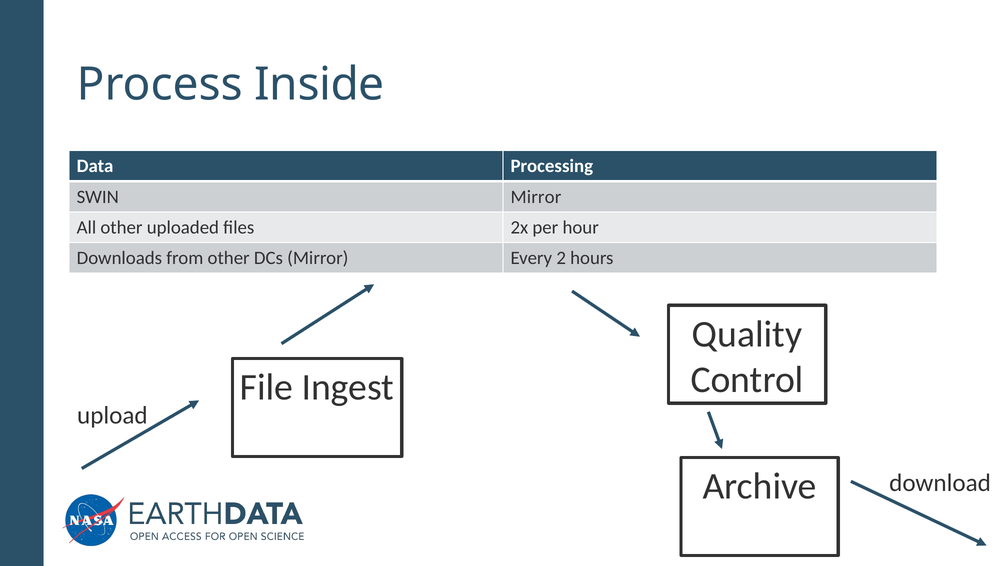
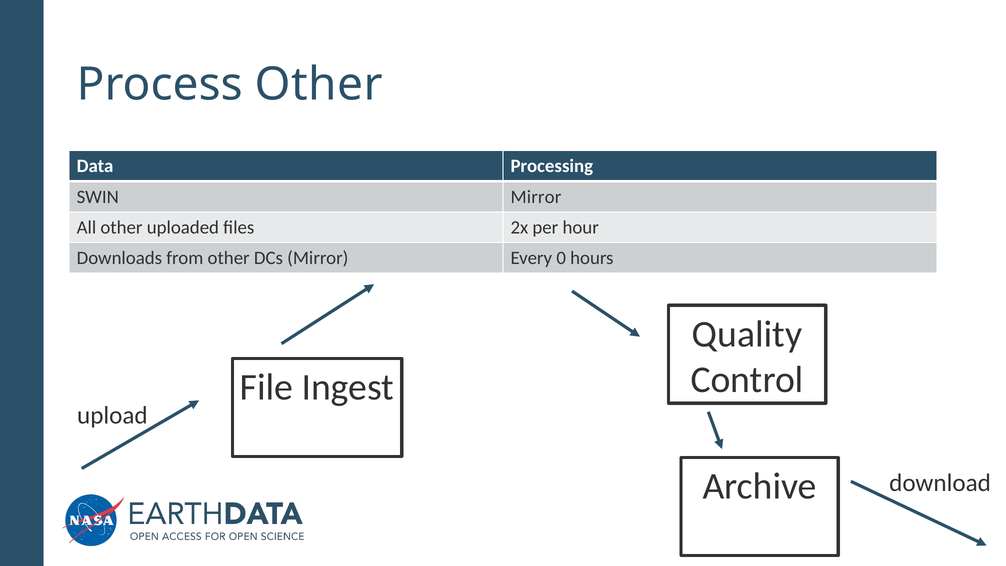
Process Inside: Inside -> Other (319, 85)
2: 2 -> 0 (561, 258)
